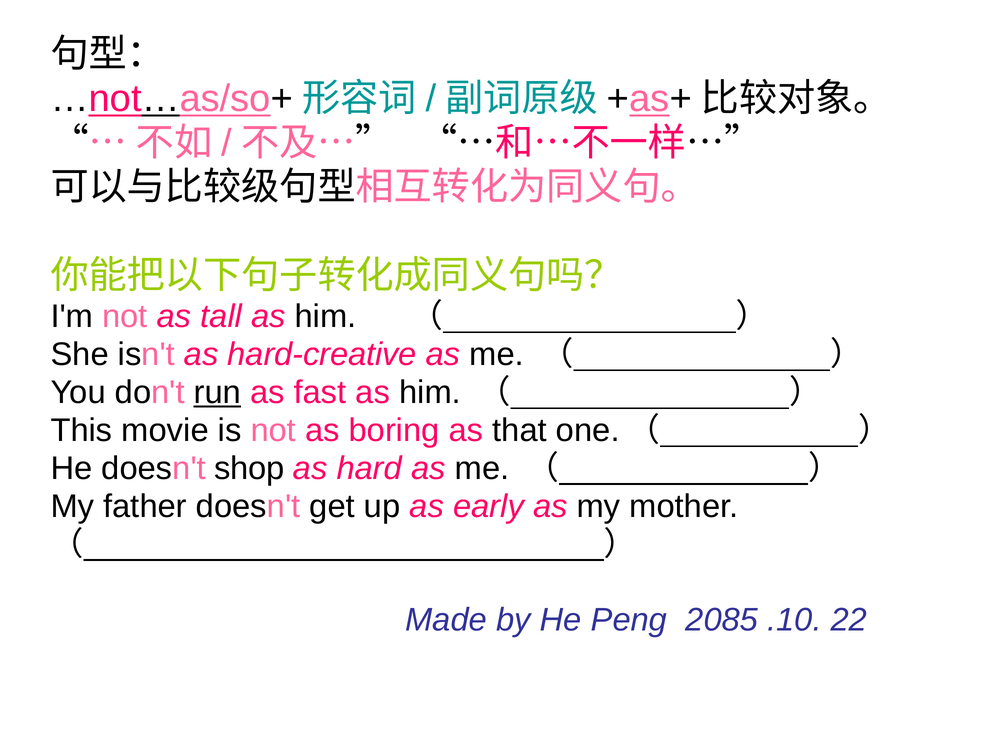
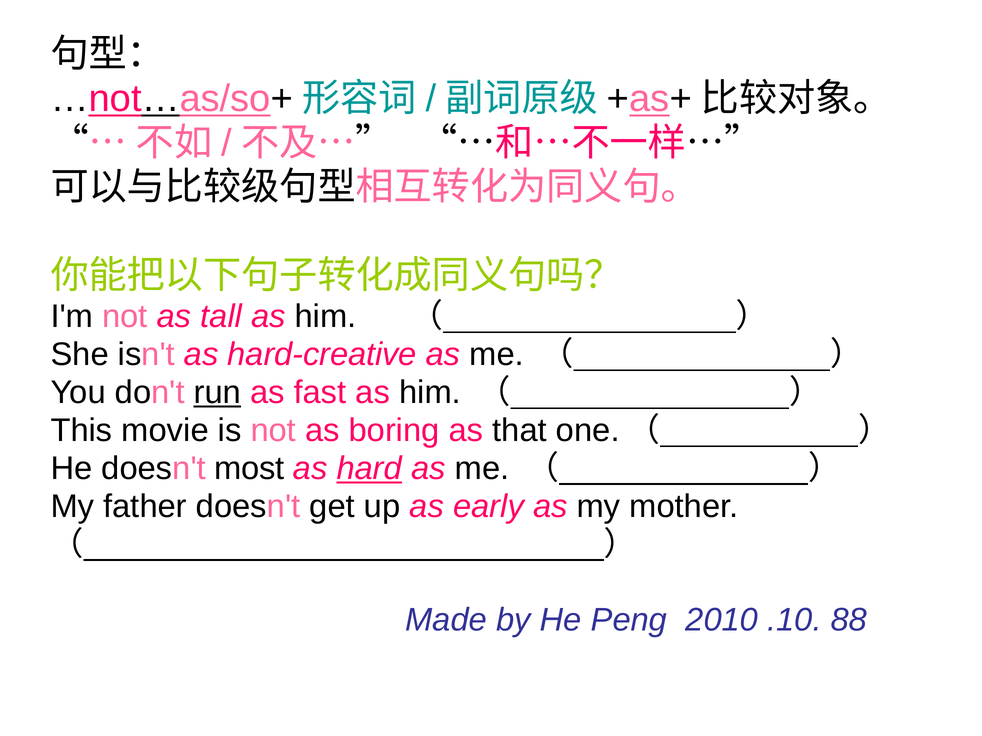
shop: shop -> most (249, 469)
hard underline: none -> present (369, 469)
2085: 2085 -> 2010 (722, 621)
22: 22 -> 88 (849, 621)
